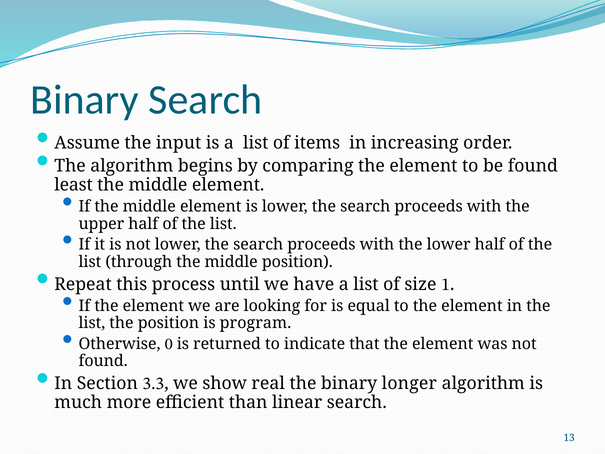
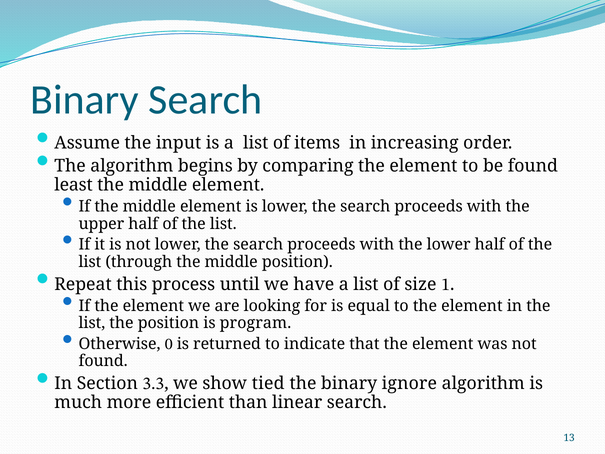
real: real -> tied (268, 383)
longer: longer -> ignore (409, 383)
